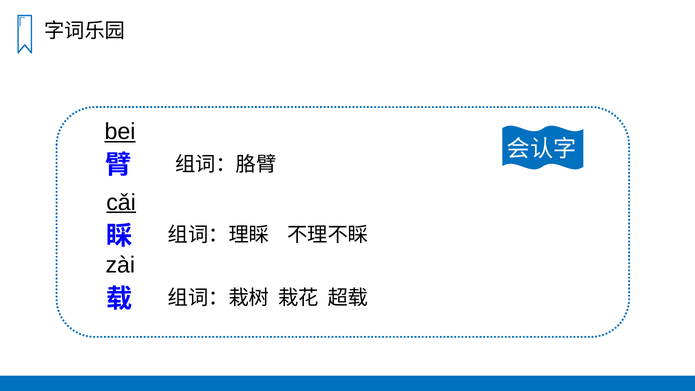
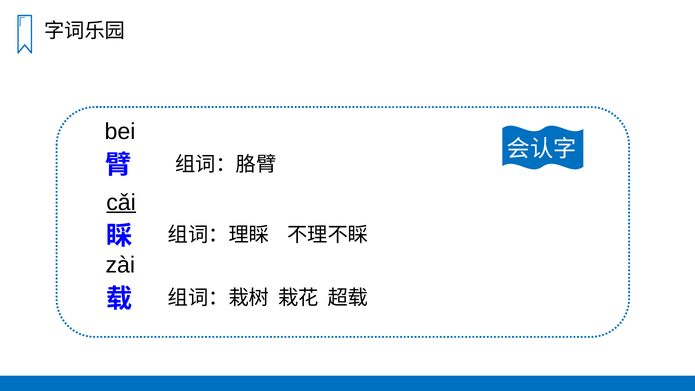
bei underline: present -> none (120, 132)
